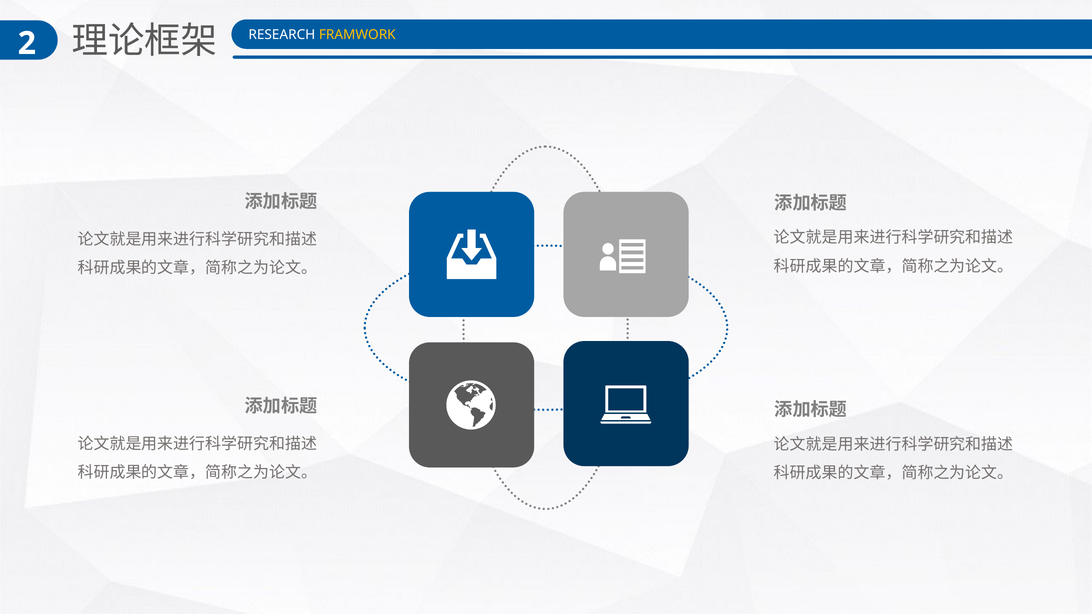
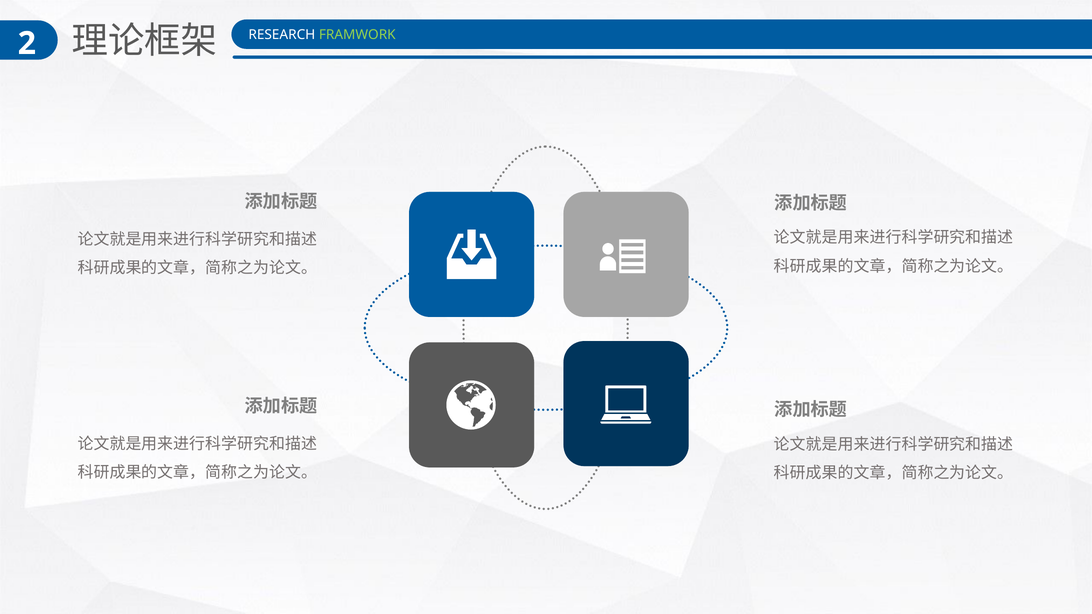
FRAMWORK colour: yellow -> light green (357, 35)
